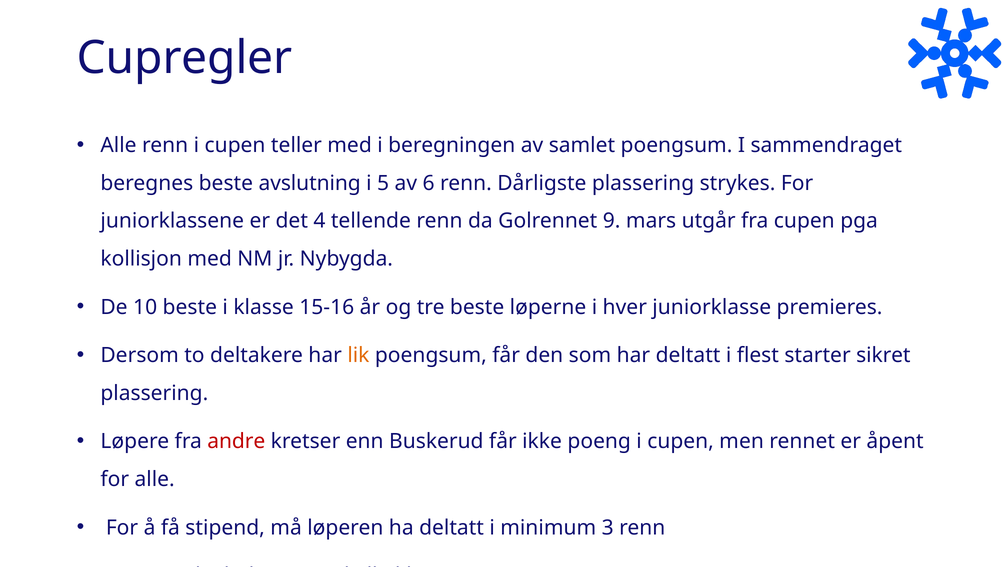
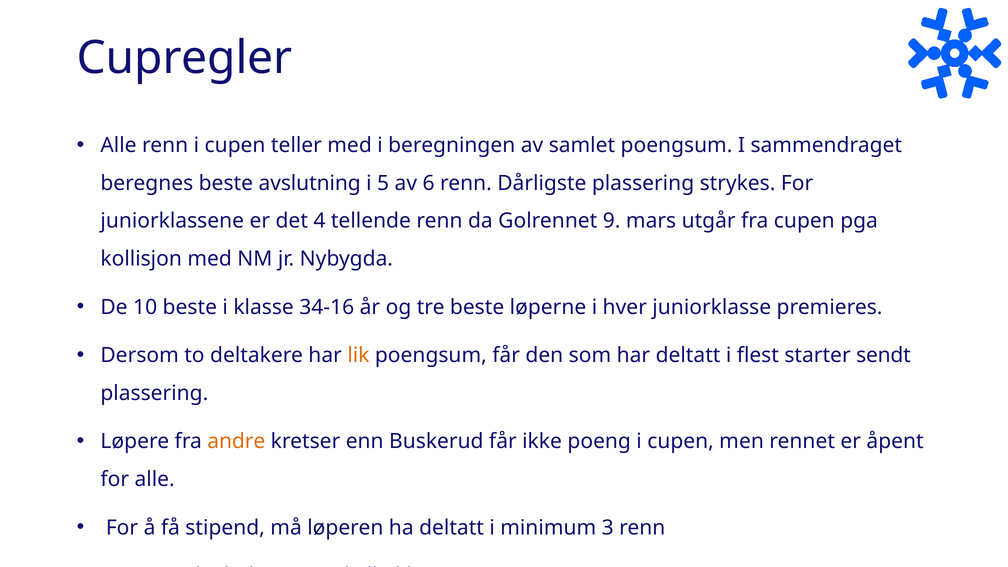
15-16: 15-16 -> 34-16 (327, 307)
sikret: sikret -> sendt (883, 355)
andre colour: red -> orange (236, 442)
